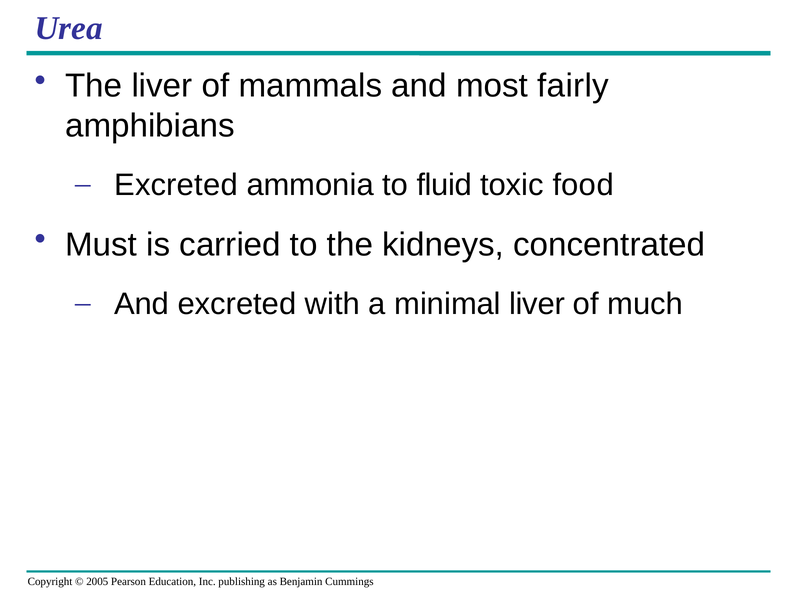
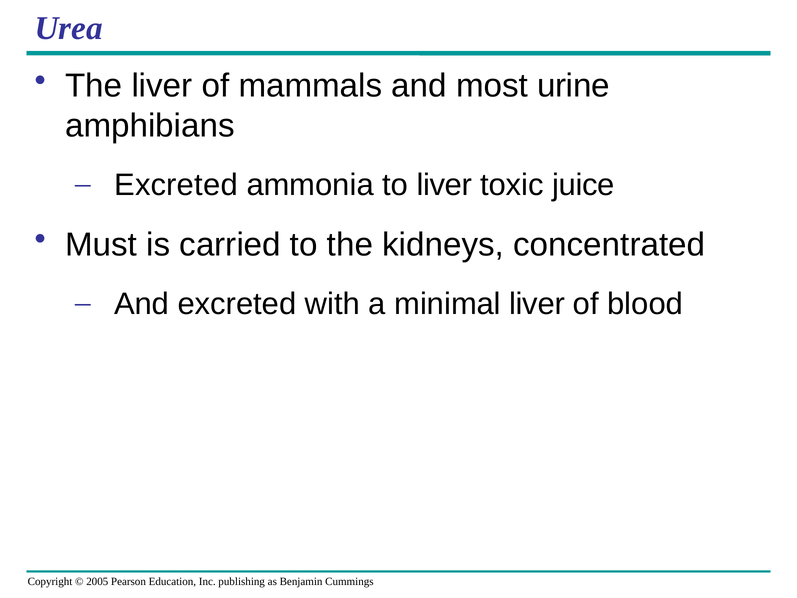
fairly: fairly -> urine (573, 86)
to fluid: fluid -> liver (444, 185)
food: food -> juice (583, 185)
much: much -> blood (645, 304)
